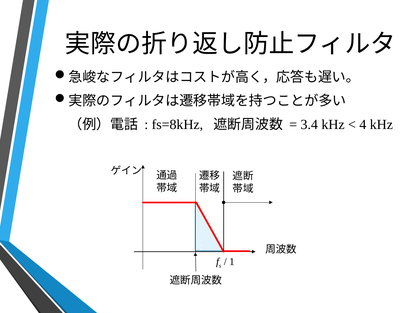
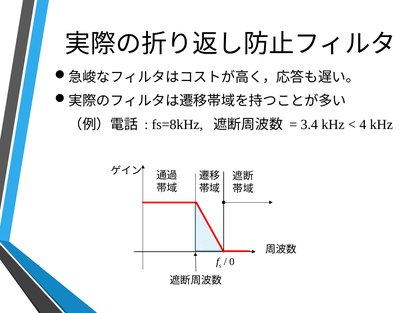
1: 1 -> 0 (232, 262)
